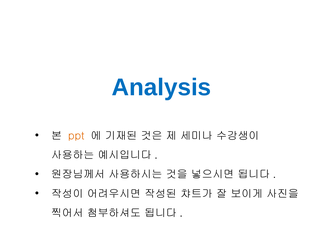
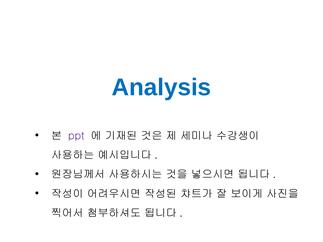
ppt colour: orange -> purple (76, 136)
